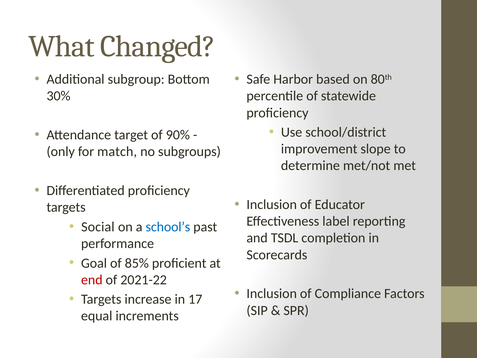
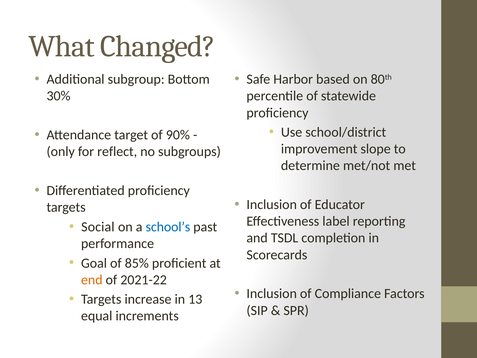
match: match -> reflect (117, 152)
end colour: red -> orange (92, 280)
17: 17 -> 13 (195, 299)
